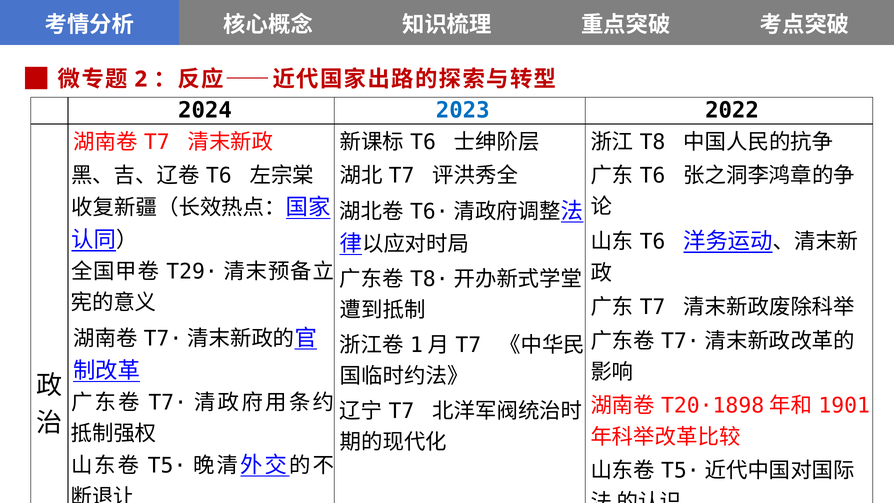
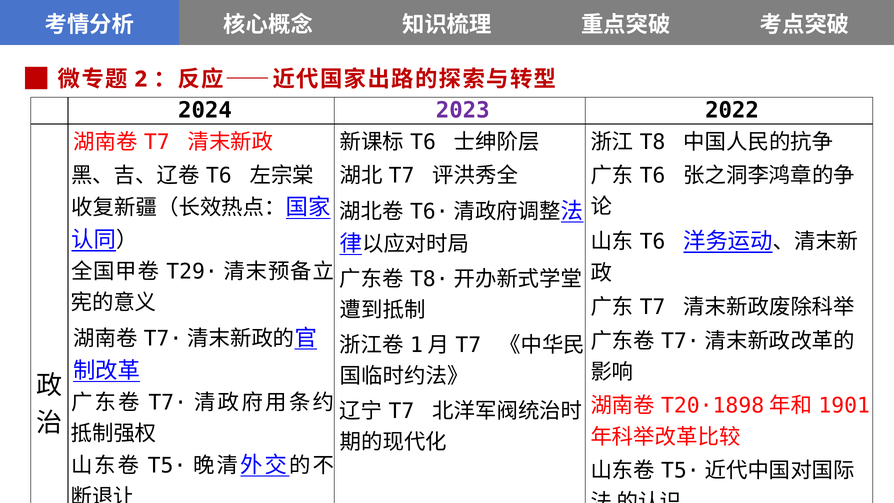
2023 colour: blue -> purple (463, 111)
